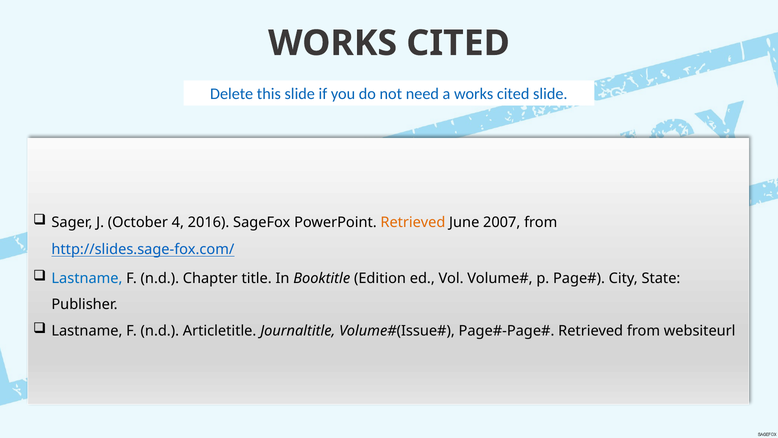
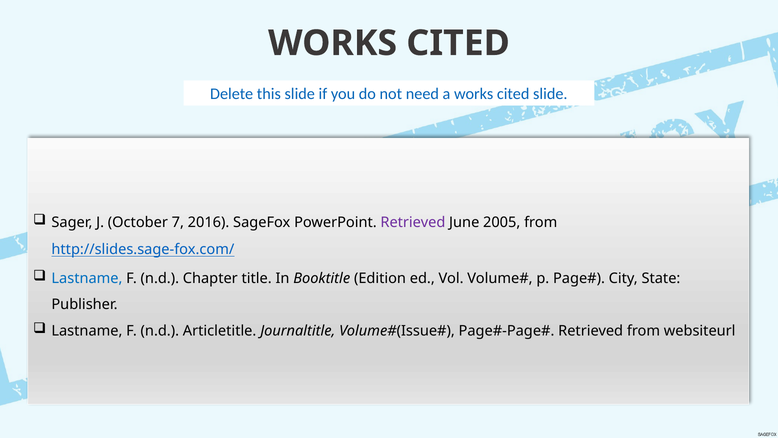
4: 4 -> 7 (178, 222)
Retrieved colour: orange -> purple (413, 222)
2007: 2007 -> 2005 (502, 222)
